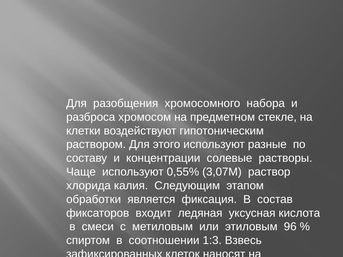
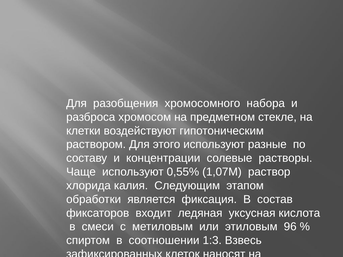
3,07М: 3,07М -> 1,07М (222, 172)
